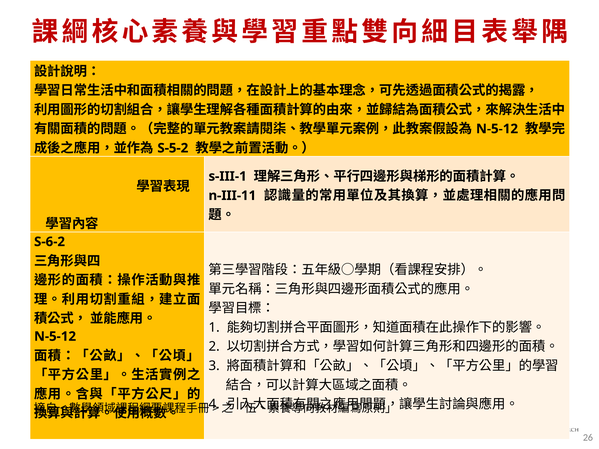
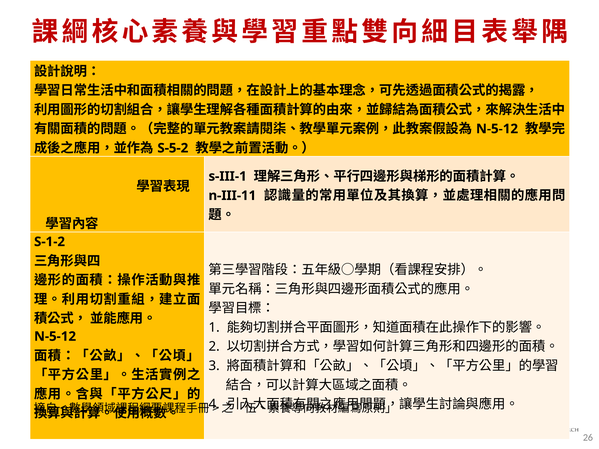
S-6-2: S-6-2 -> S-1-2 (50, 242)
